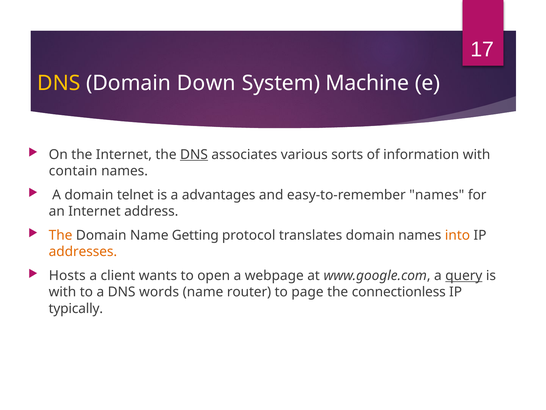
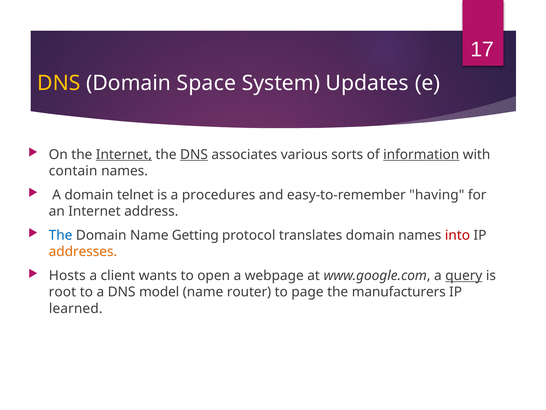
Down: Down -> Space (206, 83)
Machine: Machine -> Updates (367, 83)
Internet underline: none -> present (124, 154)
information underline: none -> present (421, 154)
advantages: advantages -> procedures (219, 195)
easy-to-remember names: names -> having (437, 195)
The colour: orange -> blue (61, 235)
into colour: orange -> red (457, 235)
with: with -> root (62, 292)
words: words -> model (159, 292)
connectionless: connectionless -> manufacturers (399, 292)
typically: typically -> learned (76, 308)
